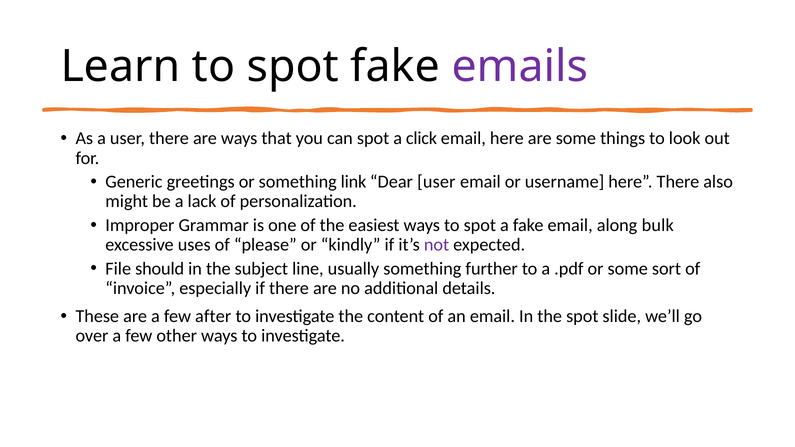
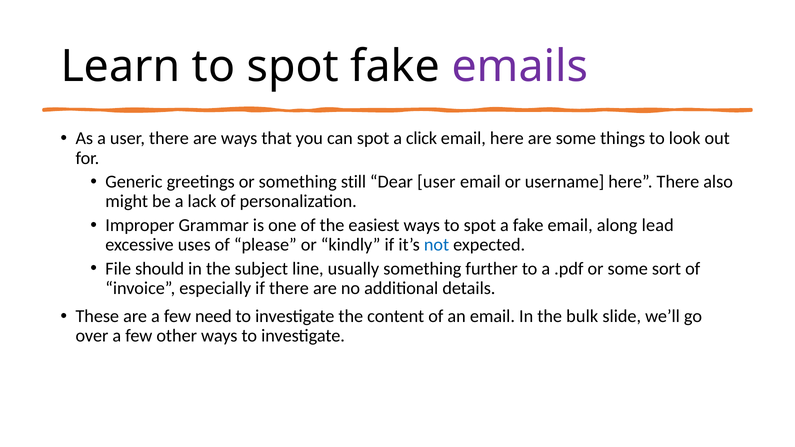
link: link -> still (353, 182)
bulk: bulk -> lead (658, 225)
not colour: purple -> blue (437, 245)
after: after -> need (213, 316)
the spot: spot -> bulk (582, 316)
